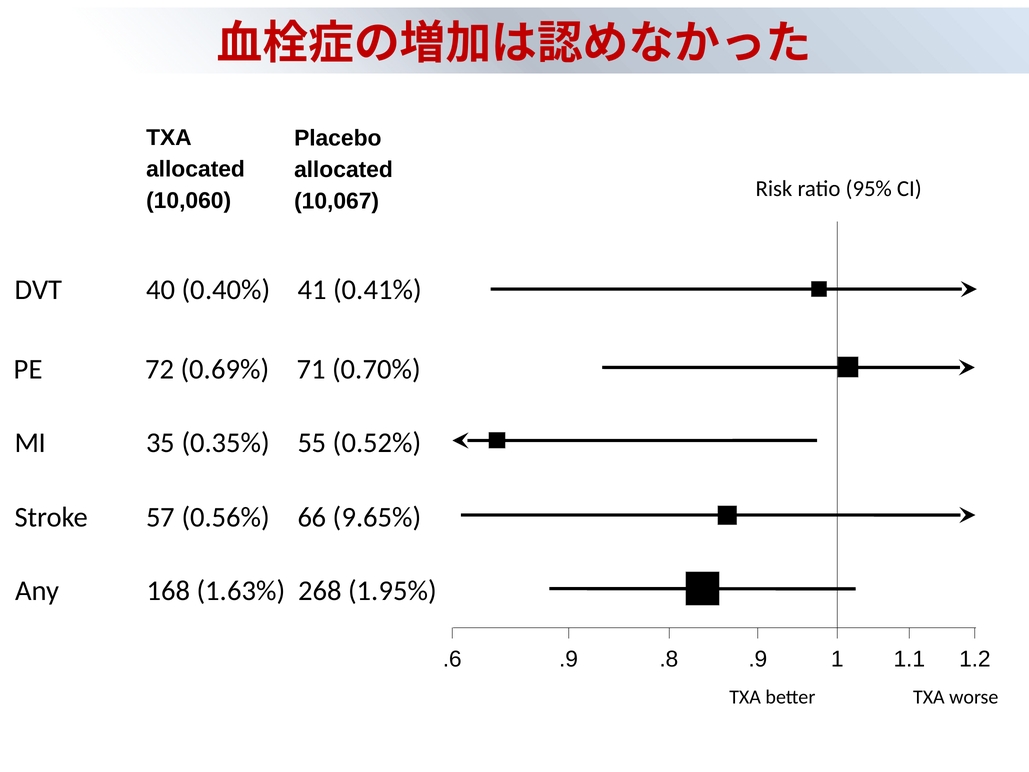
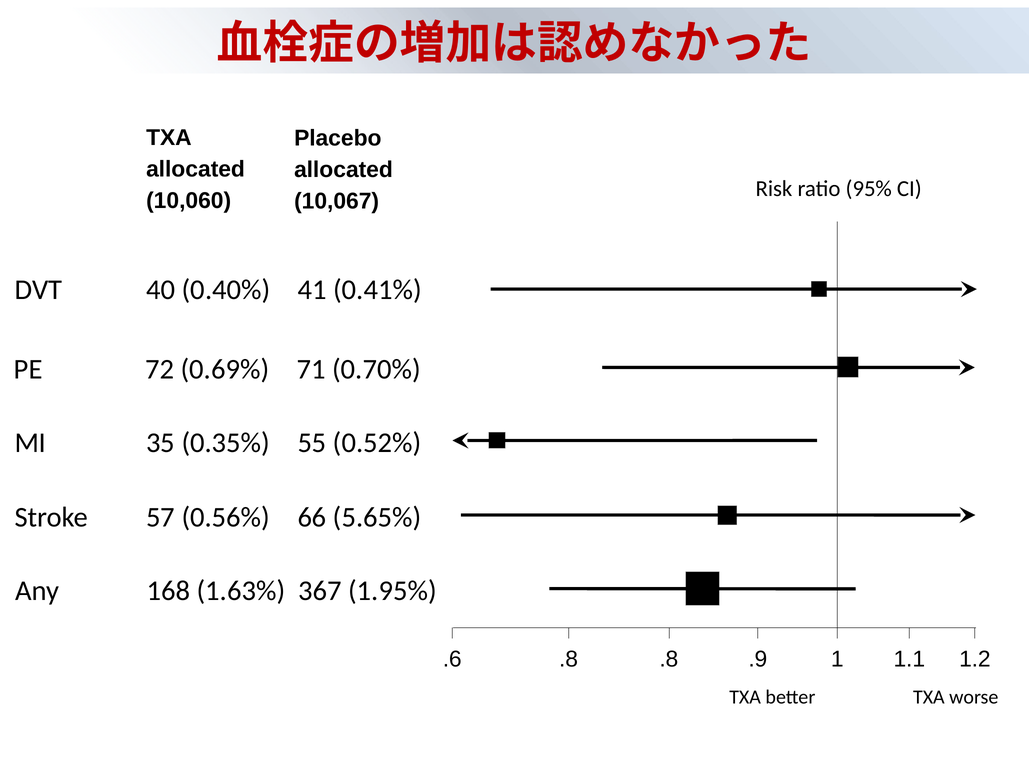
9.65%: 9.65% -> 5.65% (377, 517)
268: 268 -> 367 (320, 591)
.6 .9: .9 -> .8 (569, 659)
